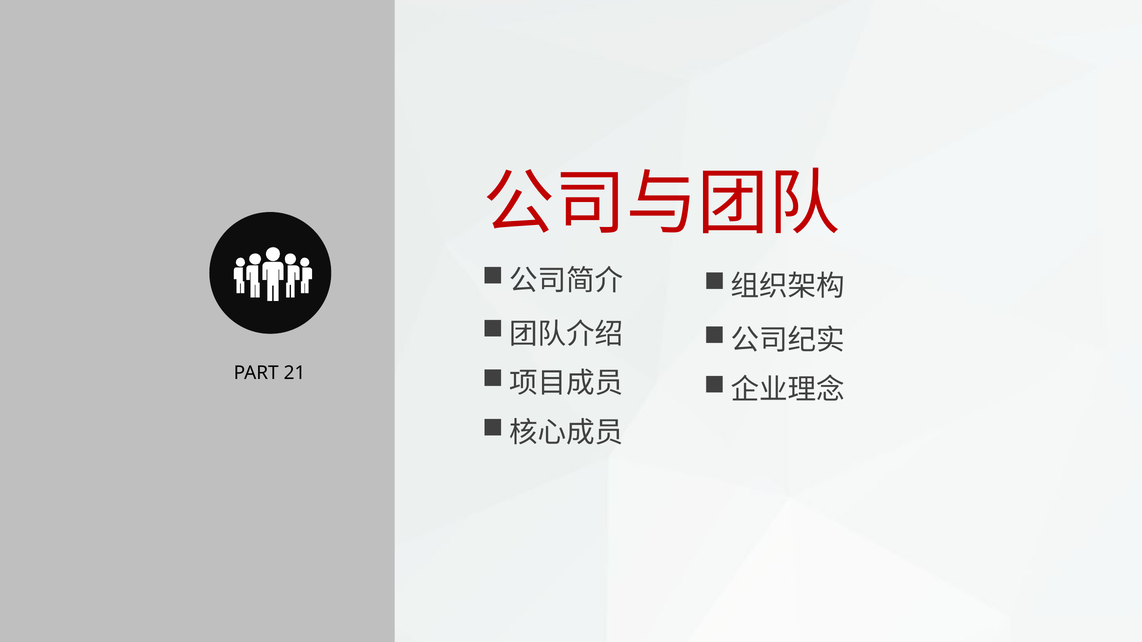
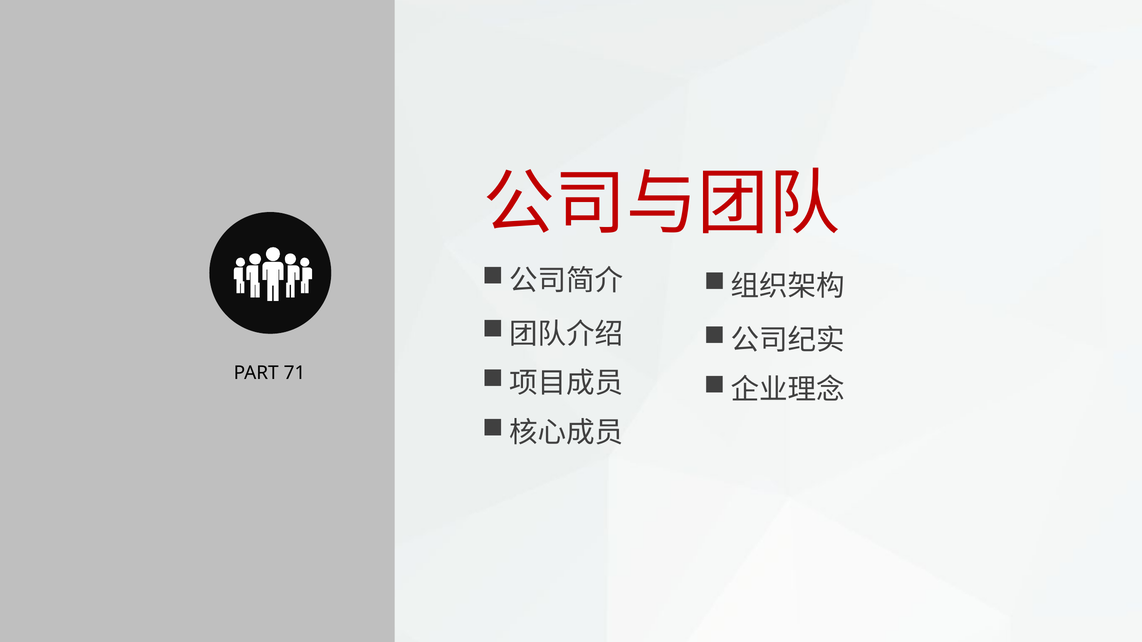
21: 21 -> 71 (295, 373)
